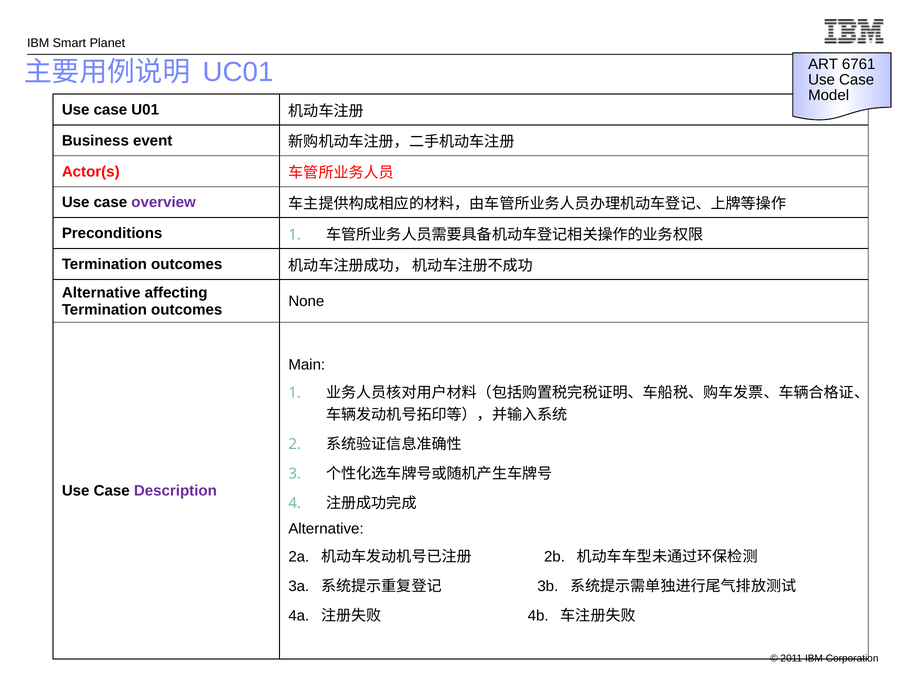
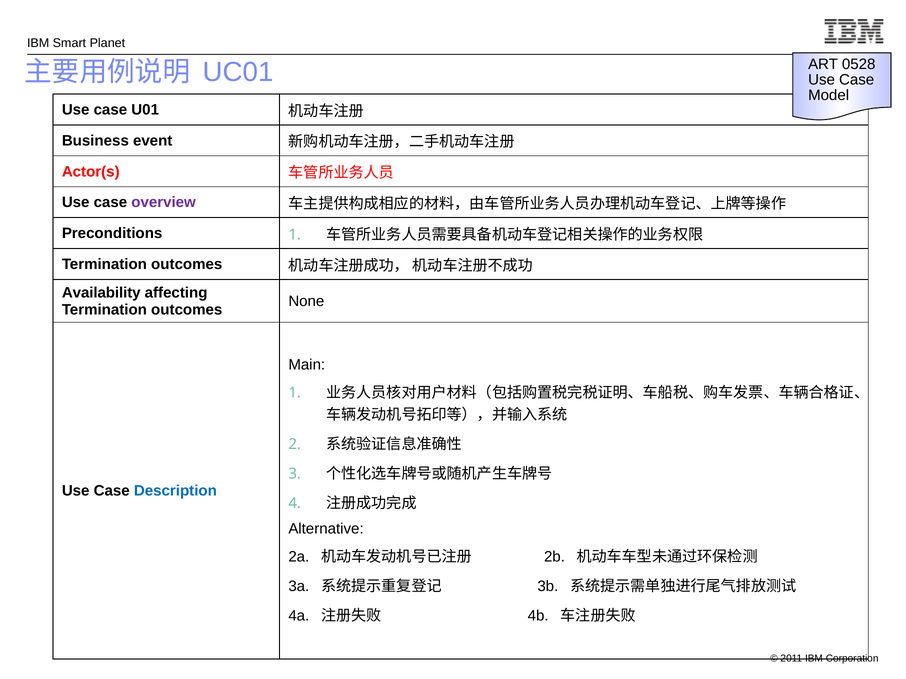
6761: 6761 -> 0528 (859, 64)
Alternative: Alternative -> Availability (101, 293)
Description colour: purple -> blue (175, 491)
